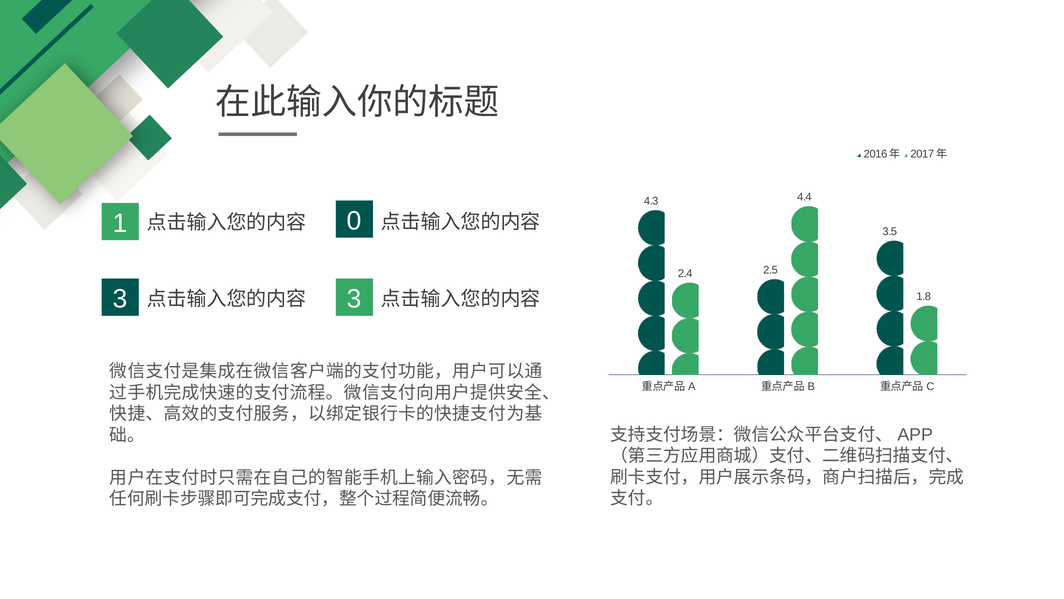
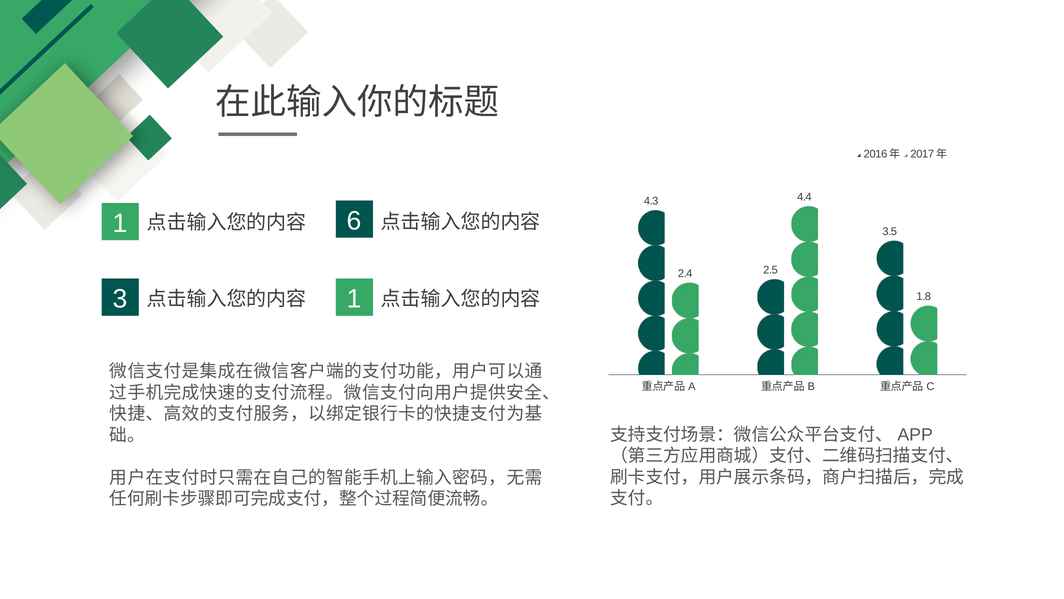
0: 0 -> 6 (354, 221)
3 3: 3 -> 1 (354, 299)
